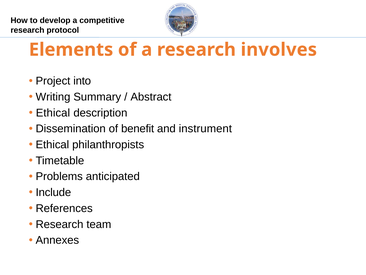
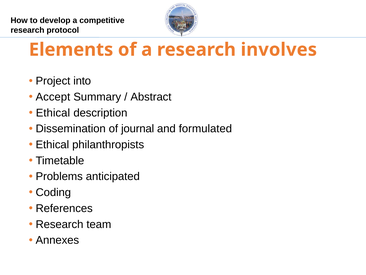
Writing: Writing -> Accept (53, 97)
benefit: benefit -> journal (138, 129)
instrument: instrument -> formulated (205, 129)
Include: Include -> Coding (53, 192)
